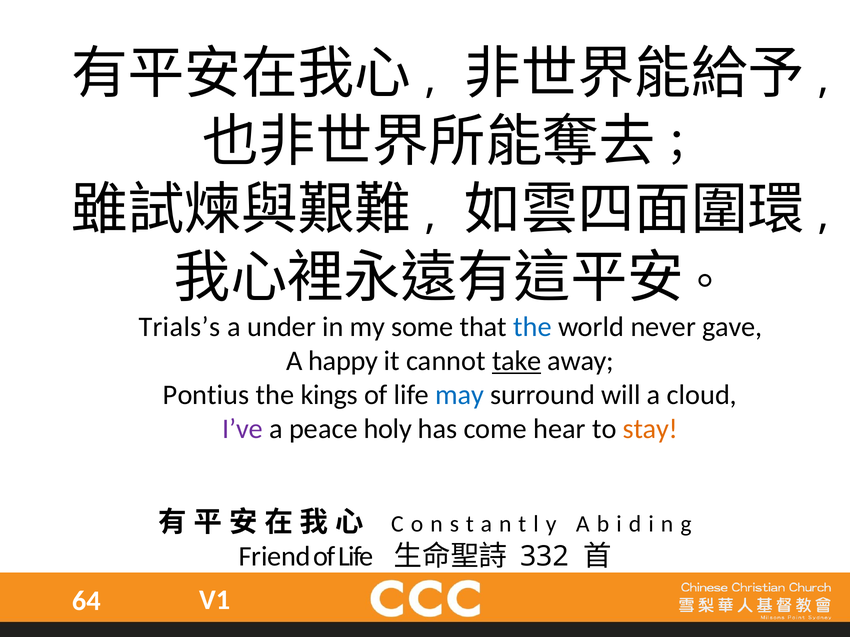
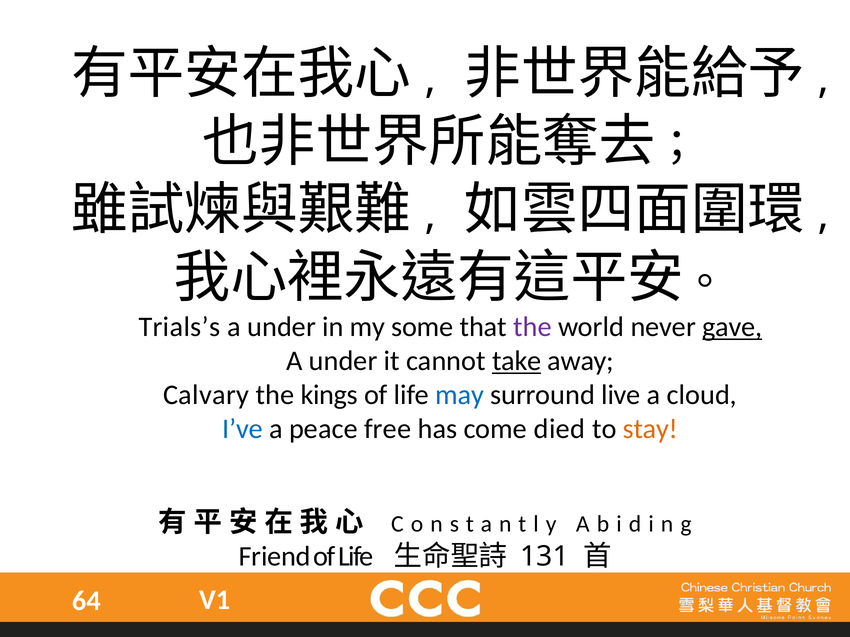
the colour: blue -> purple (532, 327)
gave underline: none -> present (732, 327)
happy: happy -> under (343, 361)
Pontius: Pontius -> Calvary (206, 395)
will: will -> live (621, 395)
I’ve colour: purple -> blue (243, 429)
holy: holy -> free (388, 429)
hear: hear -> died (559, 429)
332: 332 -> 131 (545, 557)
